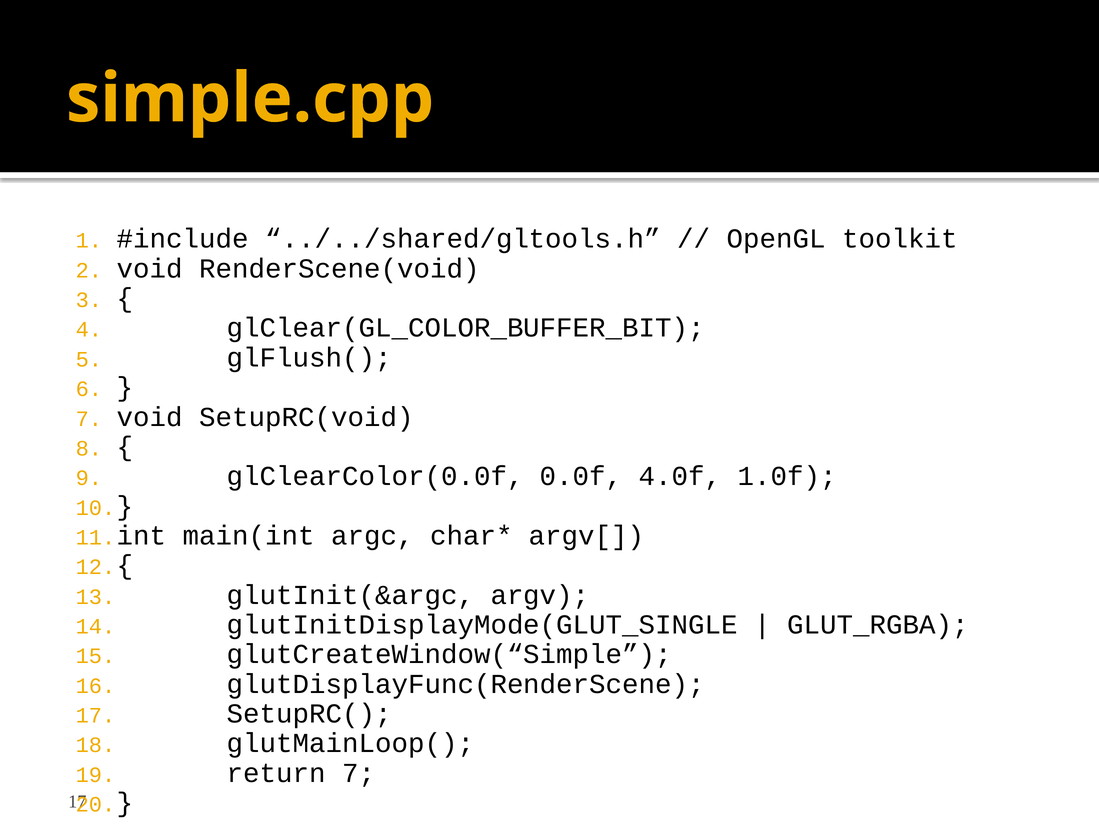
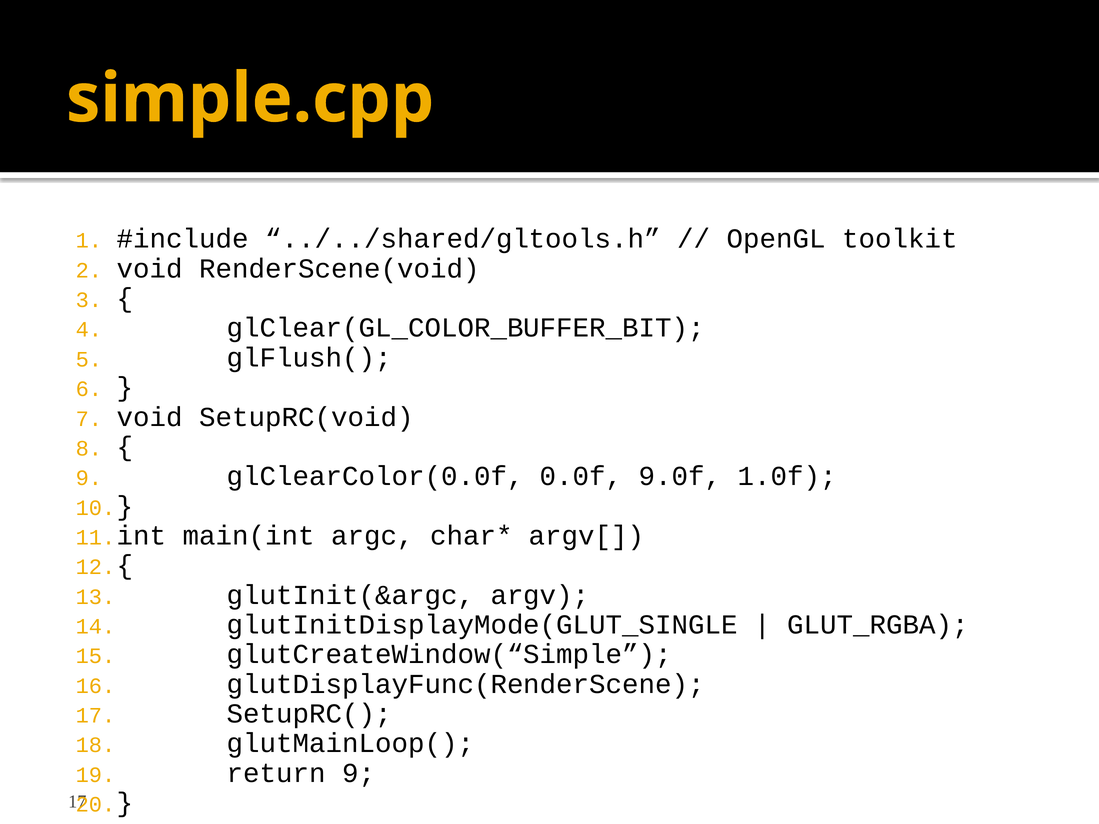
4.0f: 4.0f -> 9.0f (680, 476)
return 7: 7 -> 9 (359, 773)
